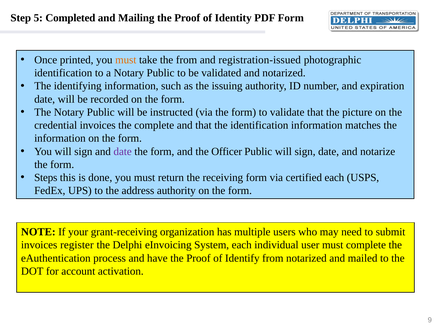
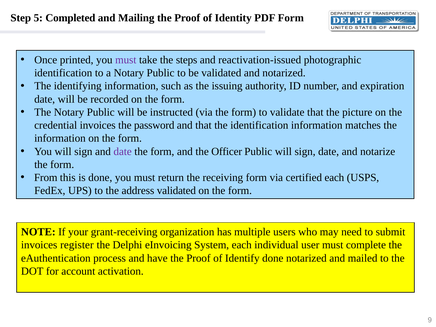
must colour: orange -> purple (126, 60)
the from: from -> steps (187, 60)
registration-issued: registration-issued -> reactivation-issued (260, 60)
the complete: complete -> password (154, 125)
Steps: Steps -> From (46, 178)
address authority: authority -> validated (176, 191)
Identify from: from -> done (273, 258)
